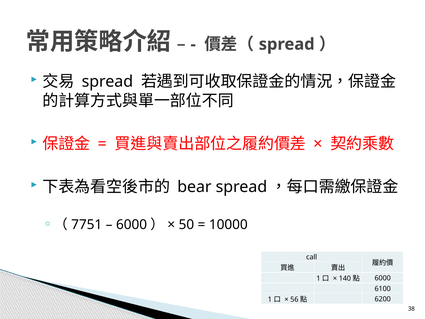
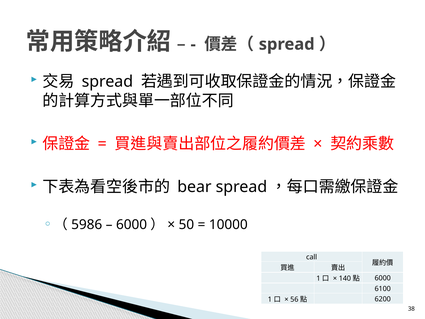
7751: 7751 -> 5986 (87, 224)
